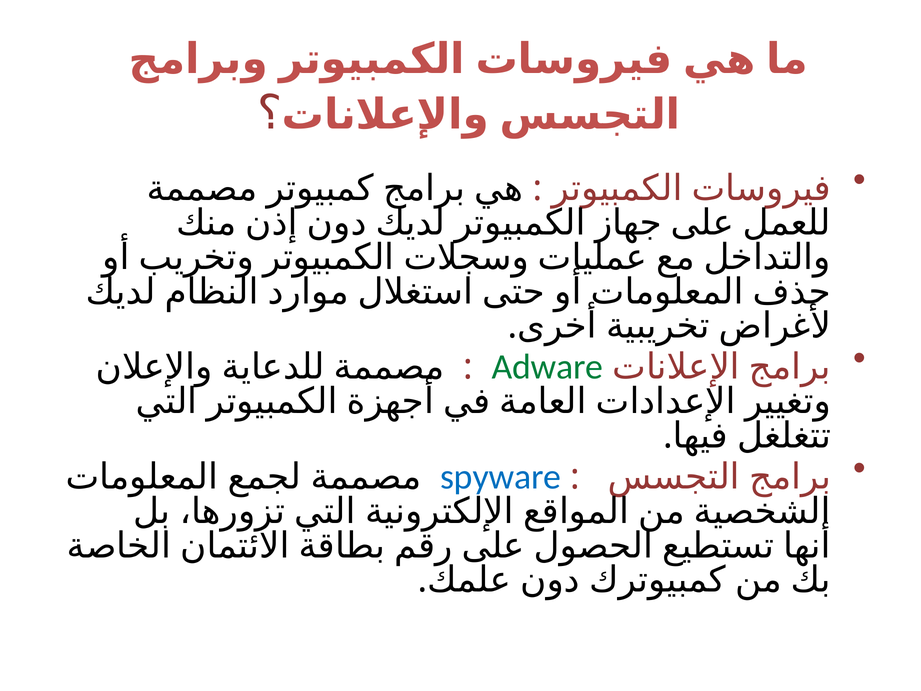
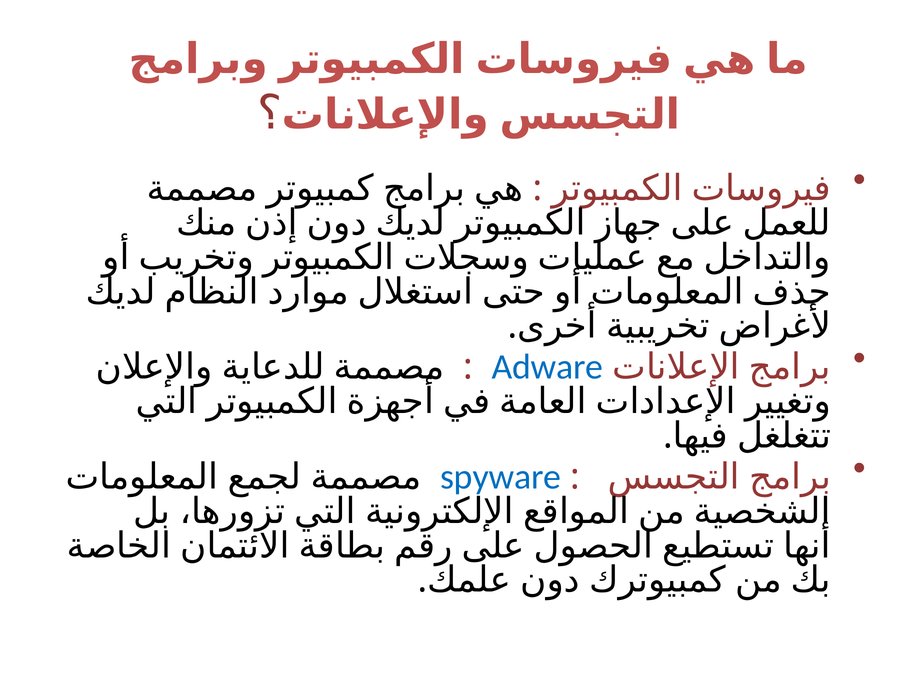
Adware colour: green -> blue (547, 367)
